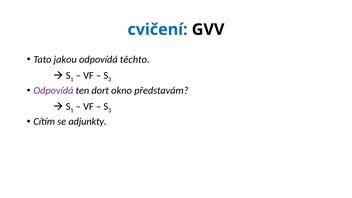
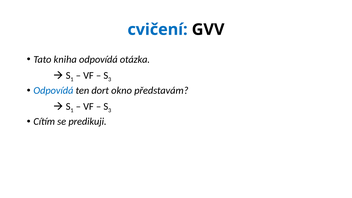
jakou: jakou -> kniha (65, 60)
těchto: těchto -> otázka (135, 60)
Odpovídá colour: purple -> blue (53, 91)
adjunkty: adjunkty -> predikuji (87, 122)
